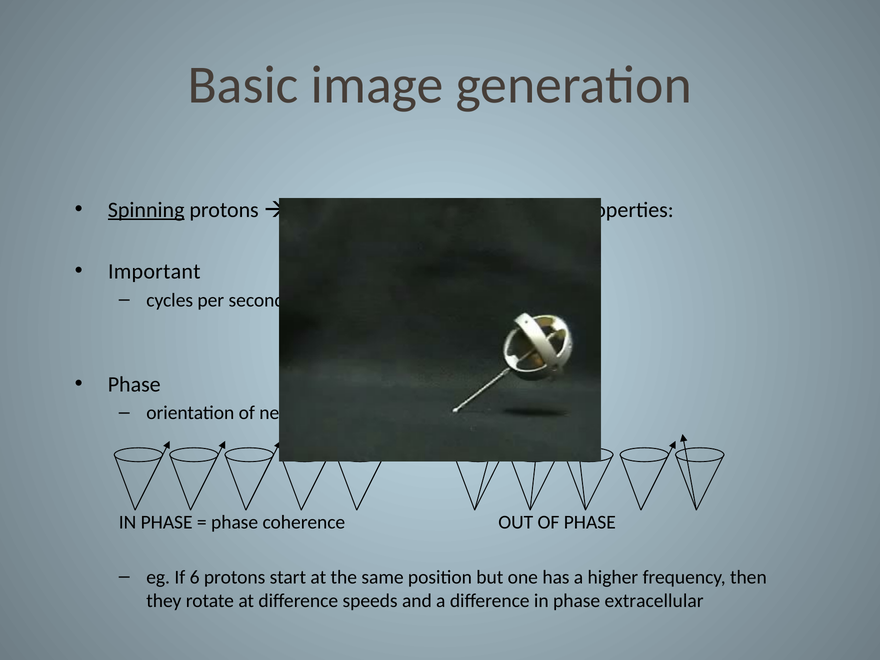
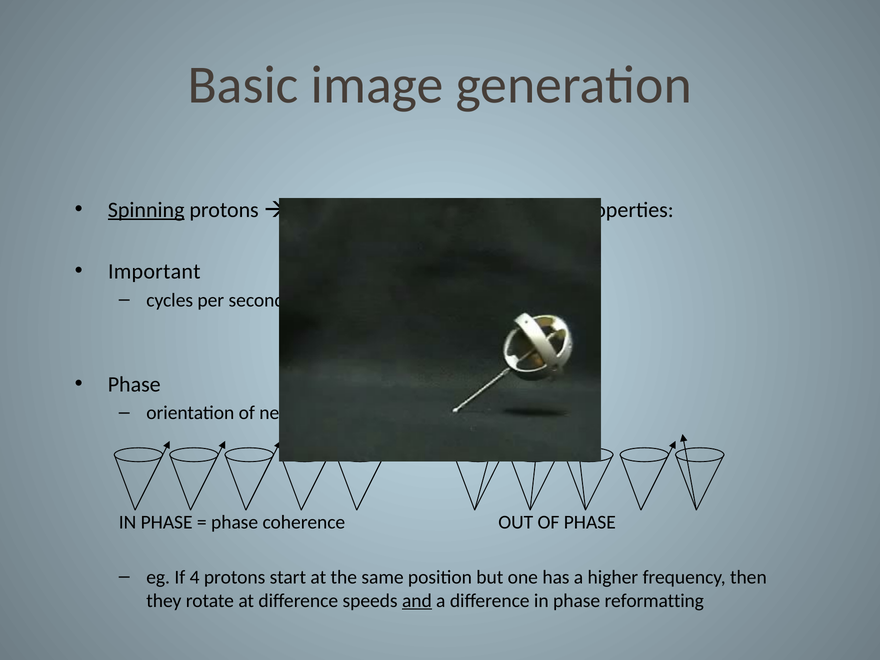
6: 6 -> 4 (195, 577)
and underline: none -> present (417, 601)
extracellular: extracellular -> reformatting (654, 601)
